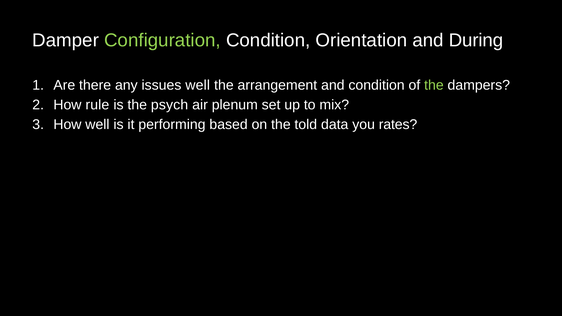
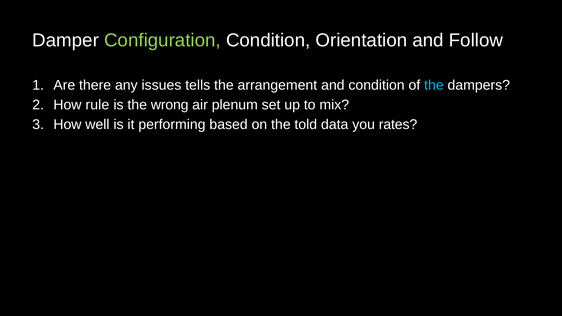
During: During -> Follow (476, 40)
issues well: well -> tells (198, 85)
the colour: light green -> light blue (434, 85)
psych: psych -> wrong (170, 105)
